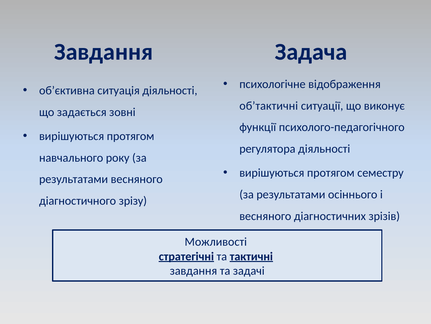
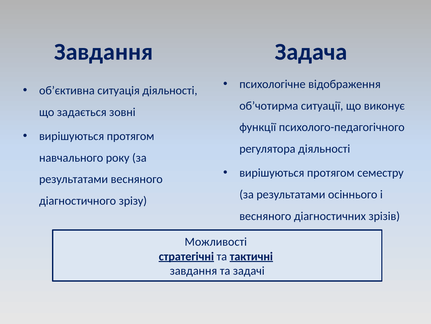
об’тактичні: об’тактичні -> об’чотирма (269, 105)
